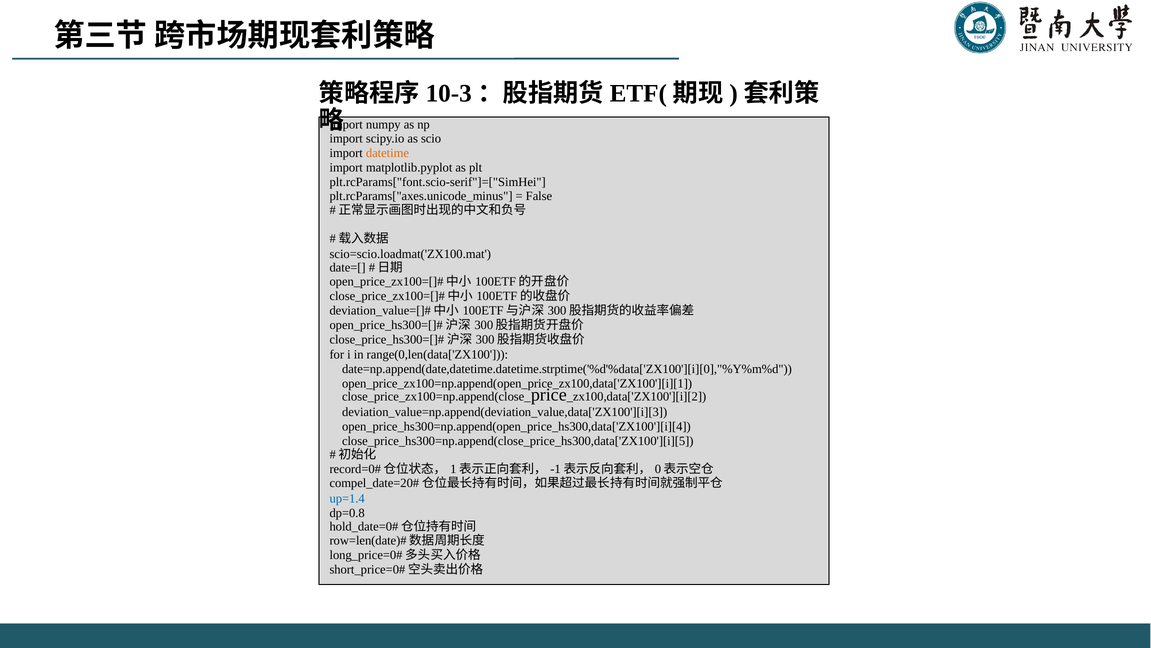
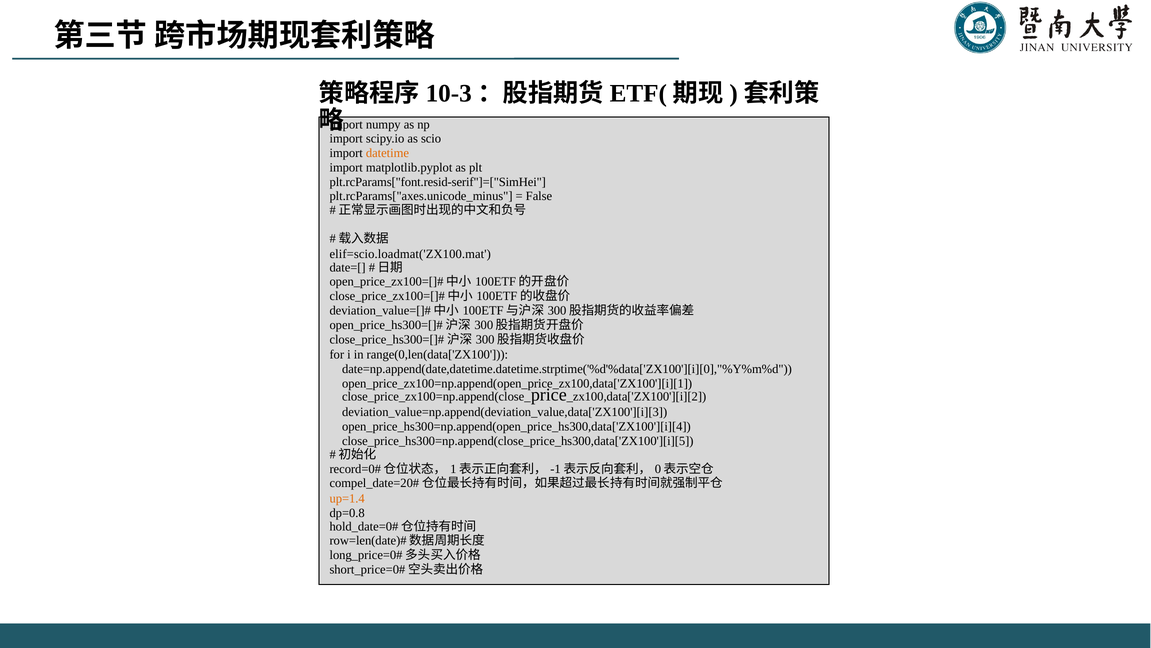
plt.rcParams["font.scio-serif"]=["SimHei: plt.rcParams["font.scio-serif"]=["SimHei -> plt.rcParams["font.resid-serif"]=["SimHei (438, 182)
scio=scio.loadmat('ZX100.mat: scio=scio.loadmat('ZX100.mat -> elif=scio.loadmat('ZX100.mat (410, 254)
up=1.4 colour: blue -> orange (347, 498)
